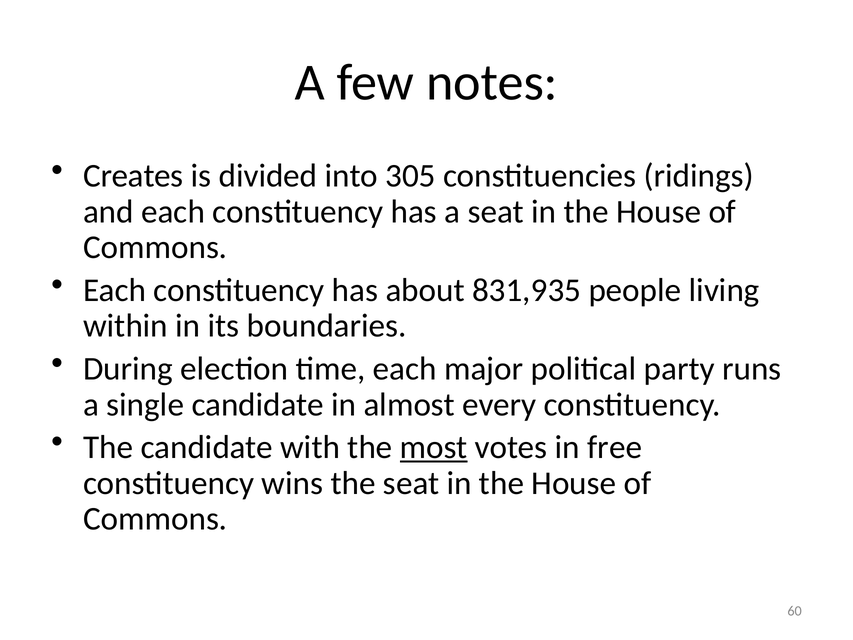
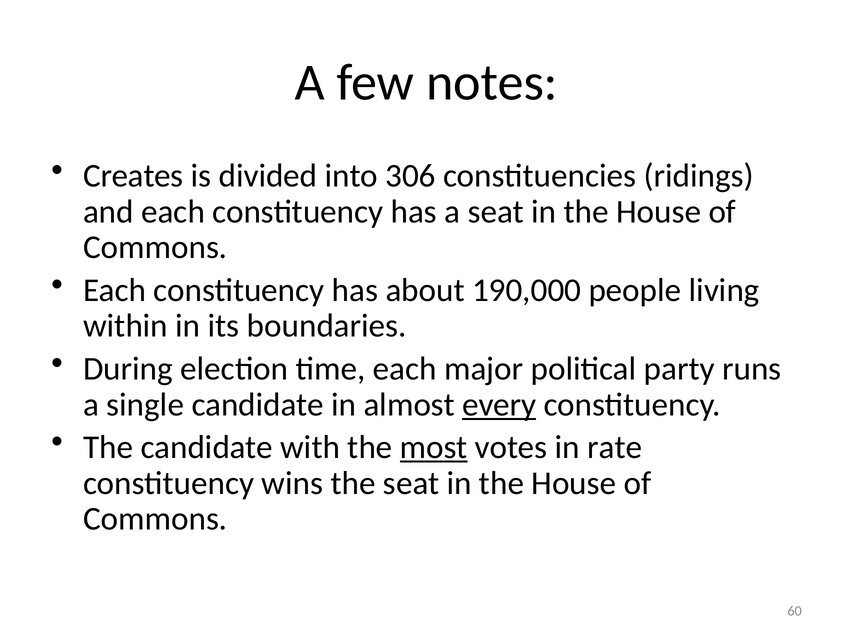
305: 305 -> 306 (410, 176)
831,935: 831,935 -> 190,000 (527, 290)
every underline: none -> present (499, 404)
free: free -> rate (615, 447)
